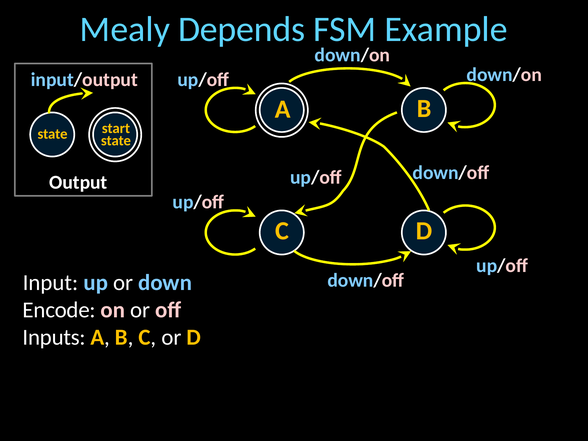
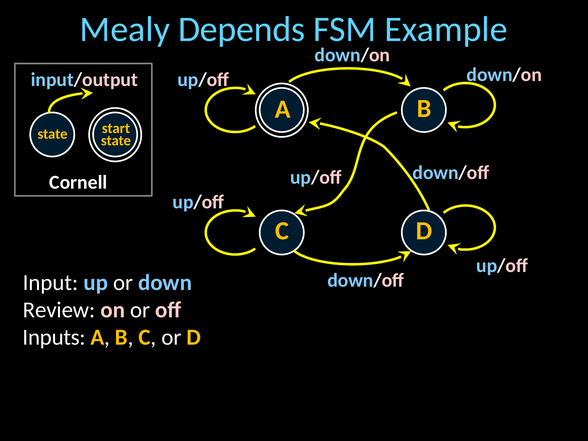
Output: Output -> Cornell (78, 182)
Encode: Encode -> Review (59, 310)
